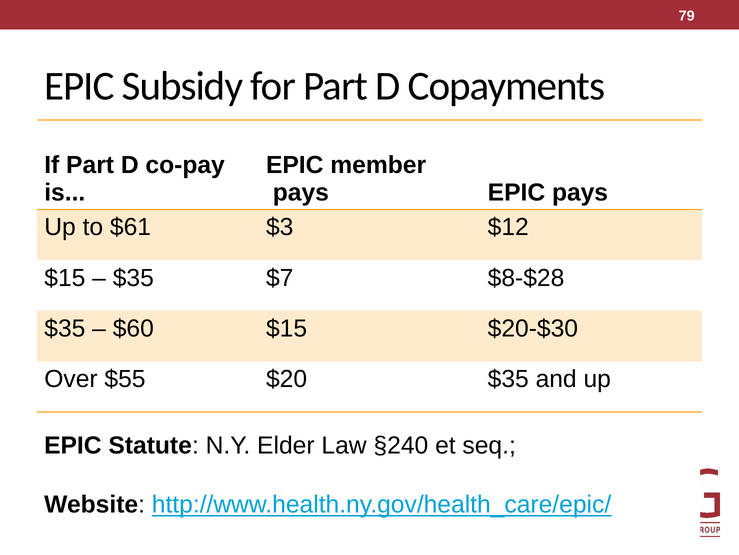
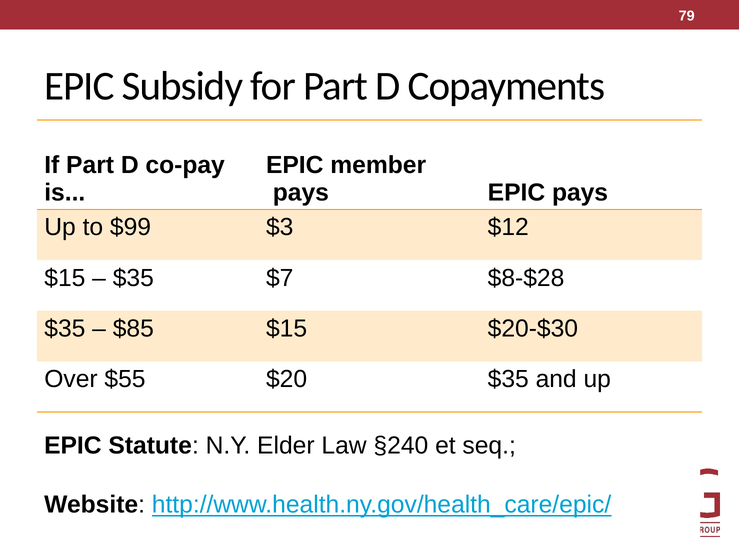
$61: $61 -> $99 (131, 227)
$60: $60 -> $85 (133, 328)
